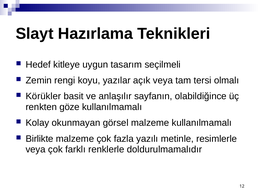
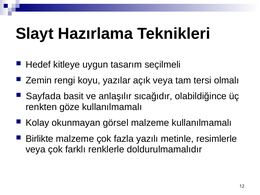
Körükler: Körükler -> Sayfada (43, 96)
sayfanın: sayfanın -> sıcağıdır (153, 96)
